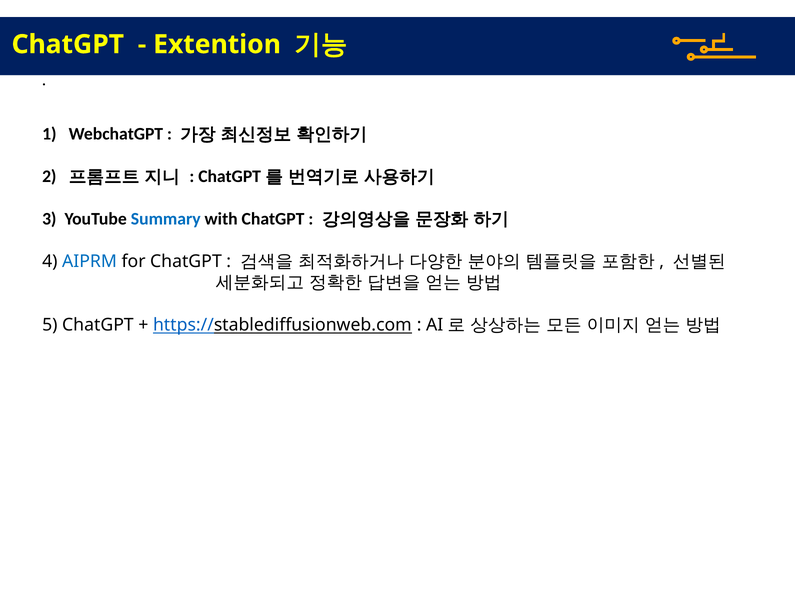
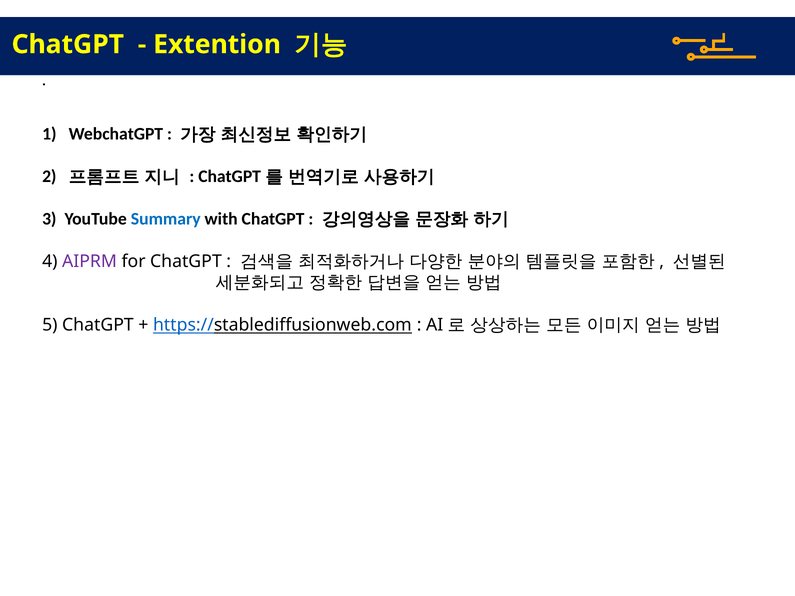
AIPRM colour: blue -> purple (90, 261)
